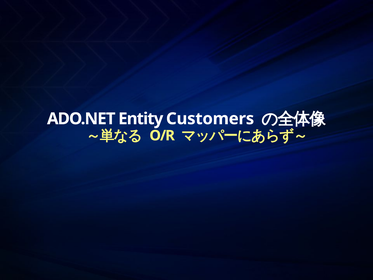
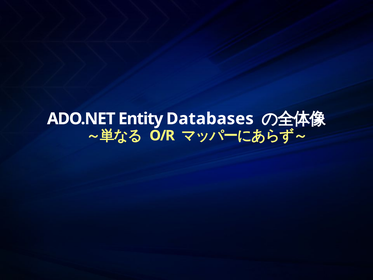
Customers: Customers -> Databases (210, 119)
